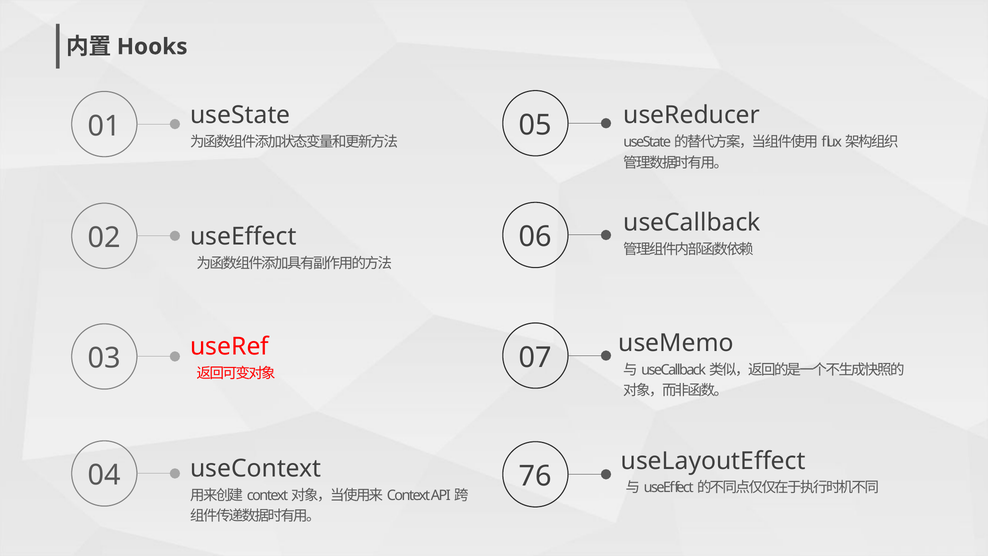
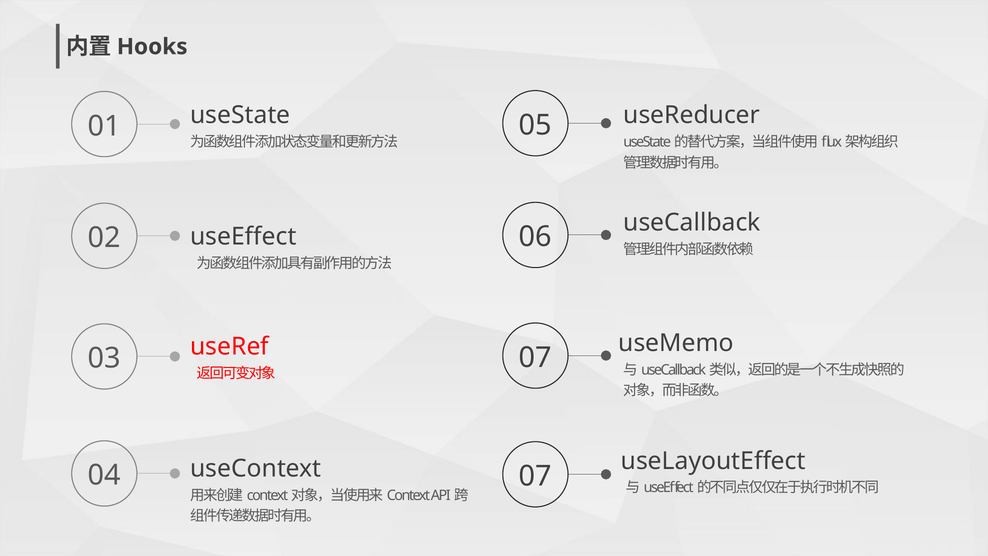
04 76: 76 -> 07 (535, 476)
